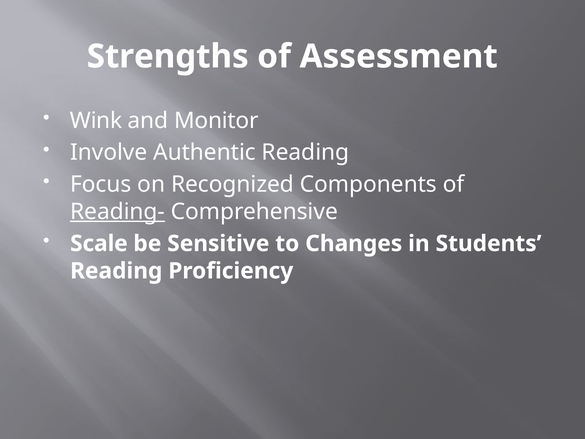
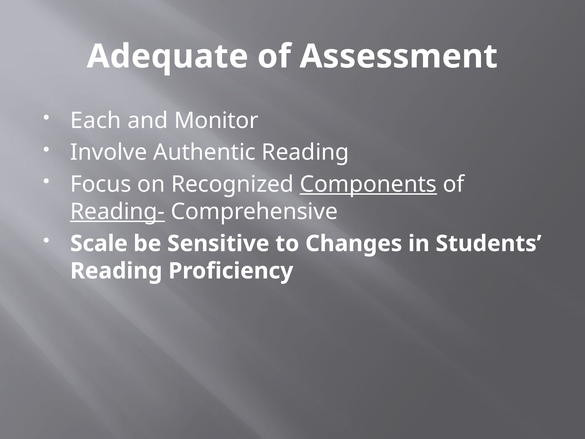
Strengths: Strengths -> Adequate (168, 56)
Wink: Wink -> Each (96, 121)
Components underline: none -> present (368, 184)
